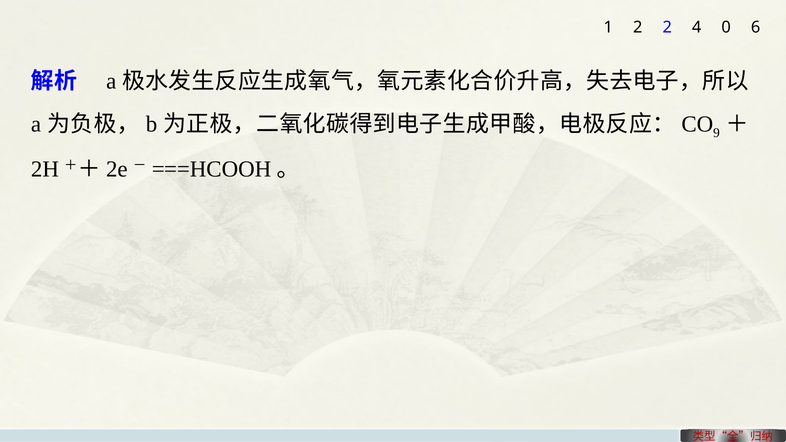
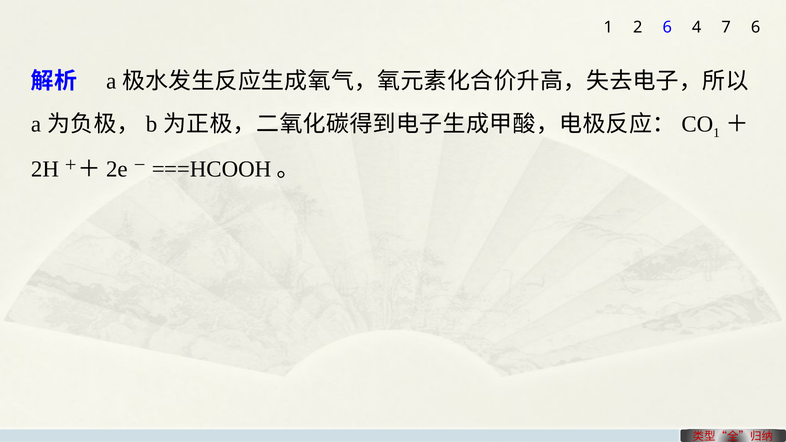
2 2: 2 -> 6 (667, 27)
0: 0 -> 7 (726, 27)
9: 9 -> 1 (716, 133)
